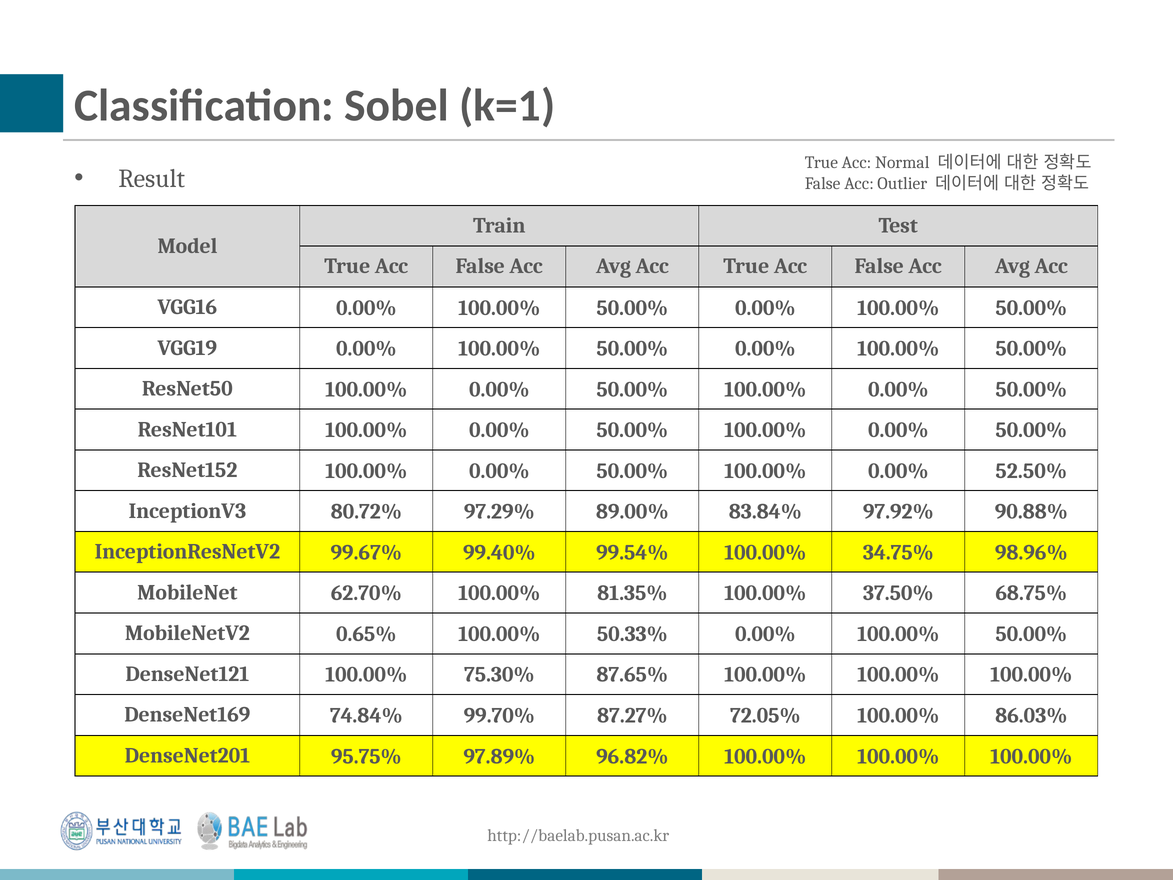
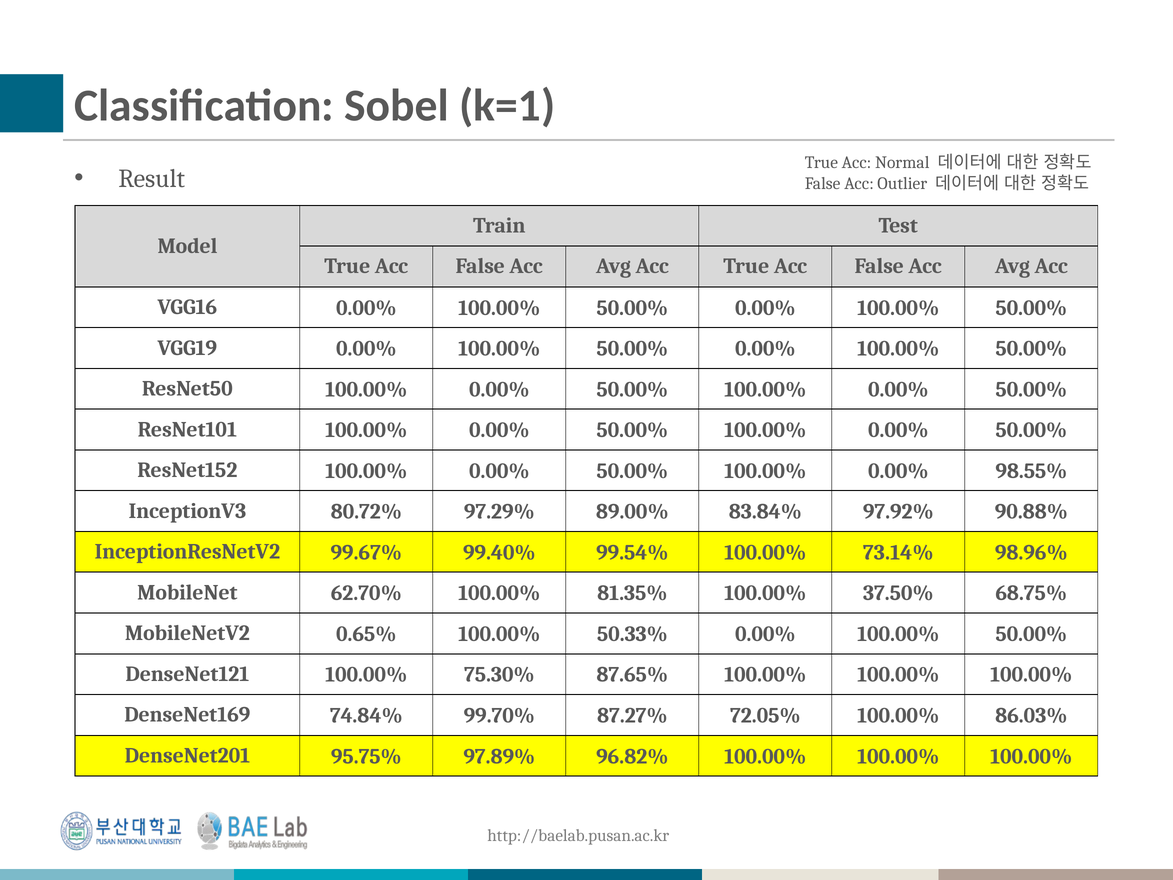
52.50%: 52.50% -> 98.55% (1031, 471)
34.75%: 34.75% -> 73.14% (898, 552)
